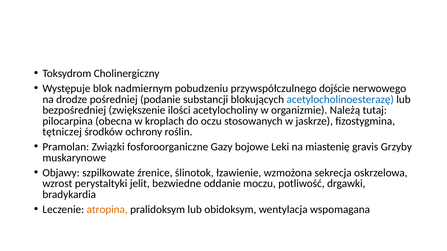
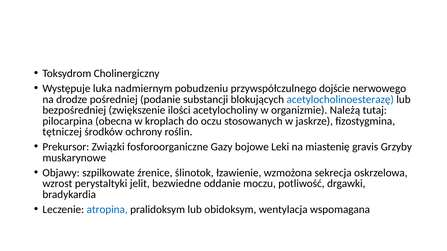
blok: blok -> luka (102, 89)
Pramolan: Pramolan -> Prekursor (66, 147)
atropina colour: orange -> blue (107, 210)
